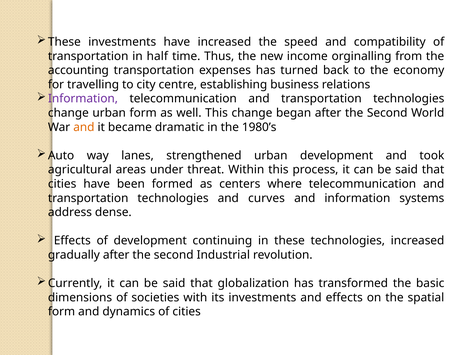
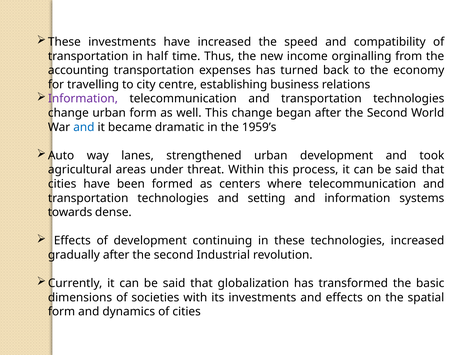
and colour: orange -> blue (84, 127)
1980’s: 1980’s -> 1959’s (259, 127)
curves: curves -> setting (267, 198)
address: address -> towards (70, 212)
